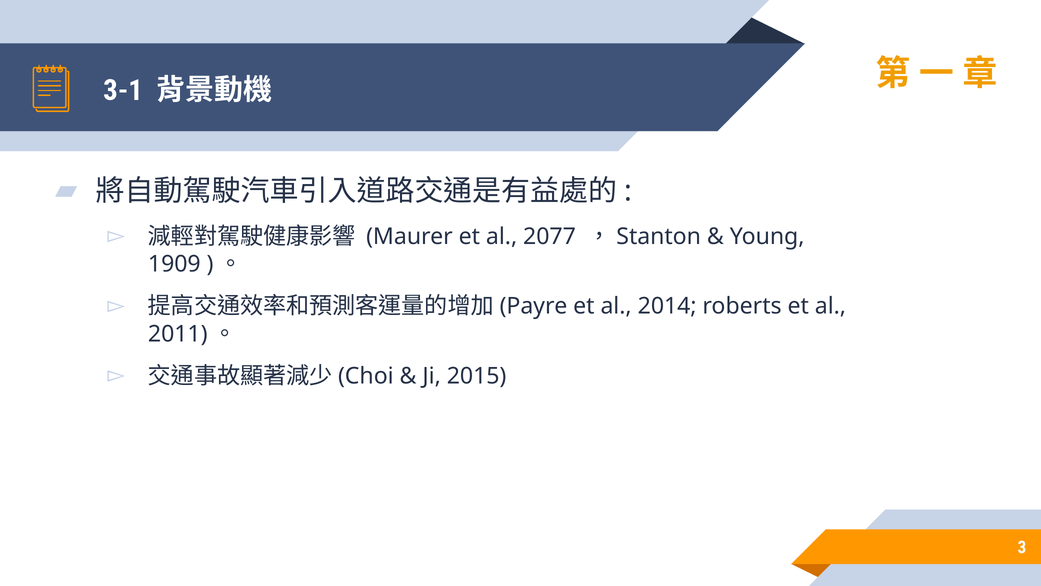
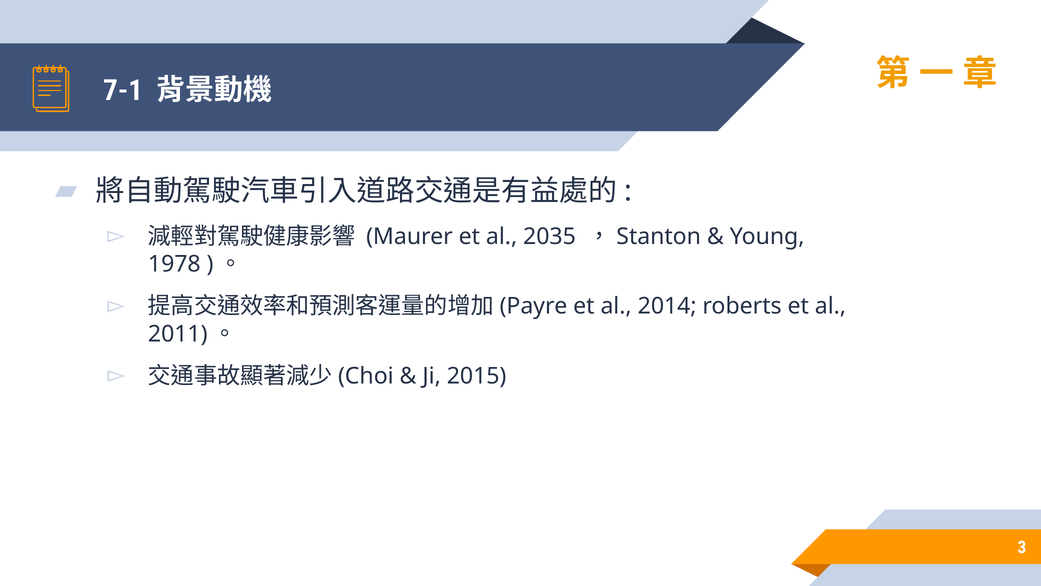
3-1: 3-1 -> 7-1 (123, 90)
2077: 2077 -> 2035 (549, 236)
1909: 1909 -> 1978 (174, 264)
